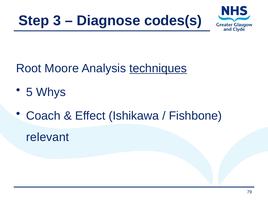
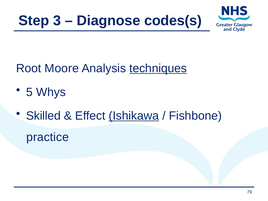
Coach: Coach -> Skilled (43, 116)
Ishikawa underline: none -> present (134, 116)
relevant: relevant -> practice (48, 137)
